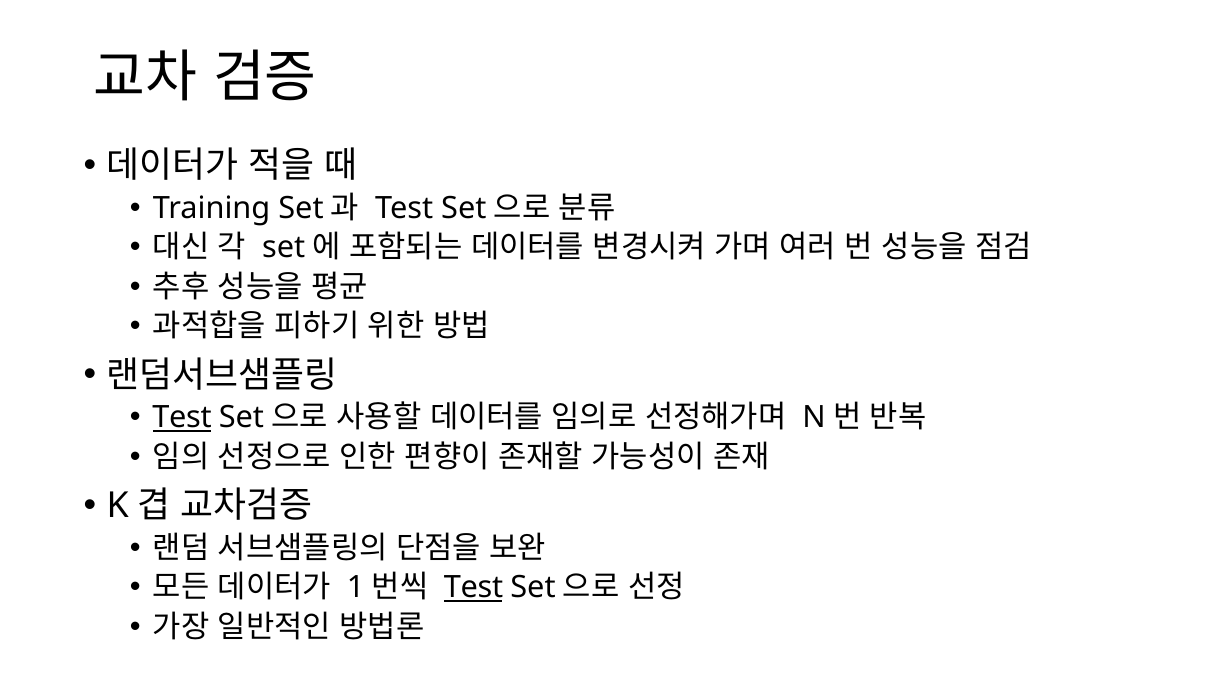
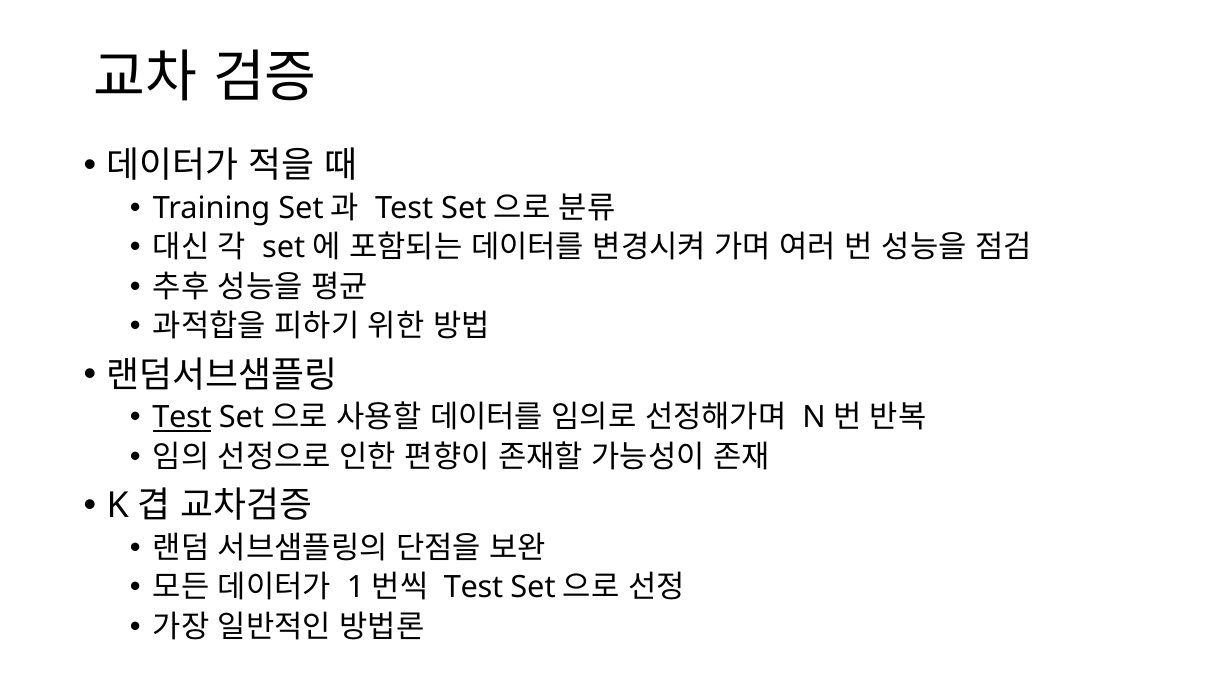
Test underline: present -> none (474, 588)
